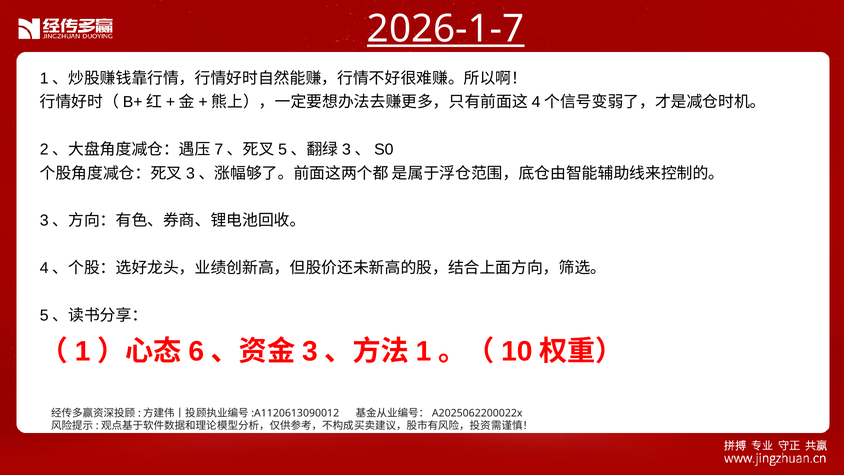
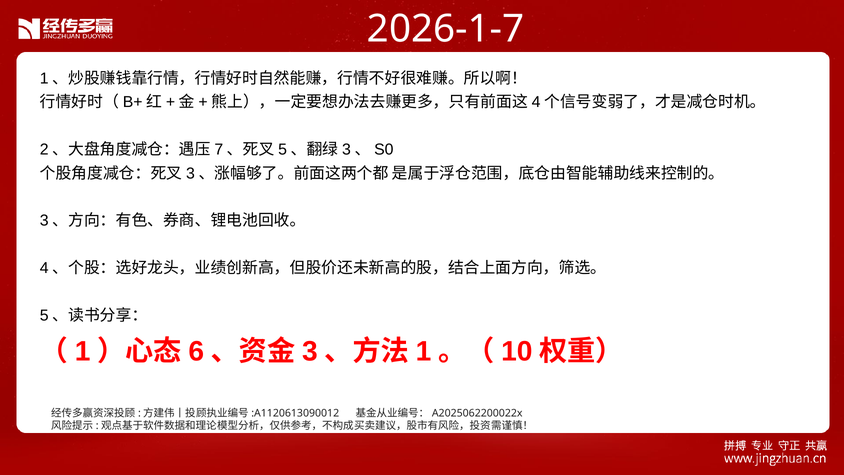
2026-1-7 underline: present -> none (446, 29)
